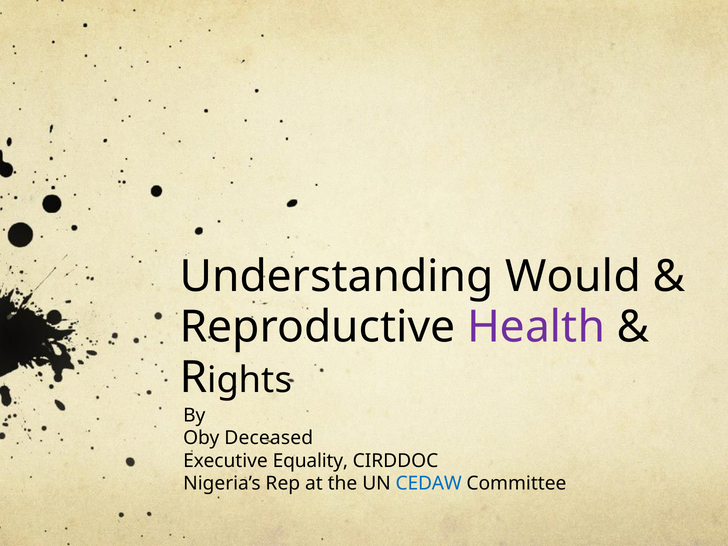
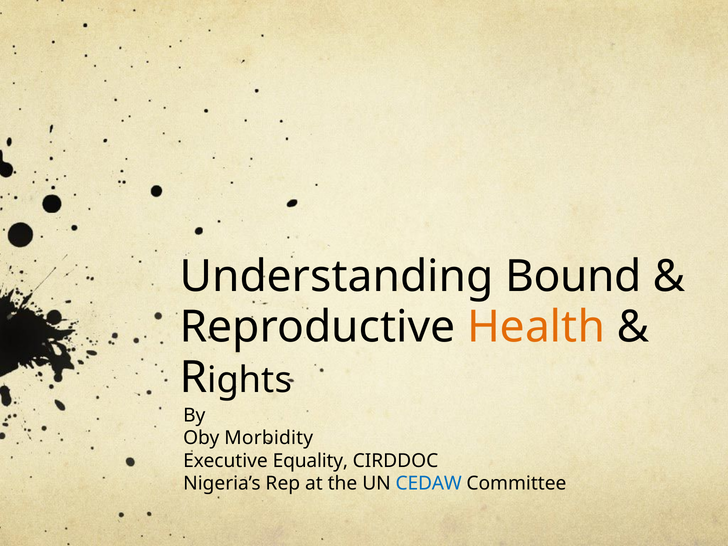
Would: Would -> Bound (574, 276)
Health colour: purple -> orange (536, 327)
Deceased: Deceased -> Morbidity (269, 438)
